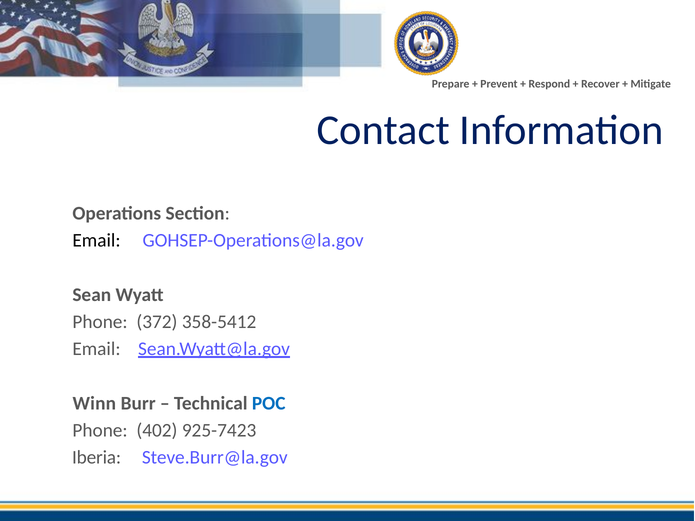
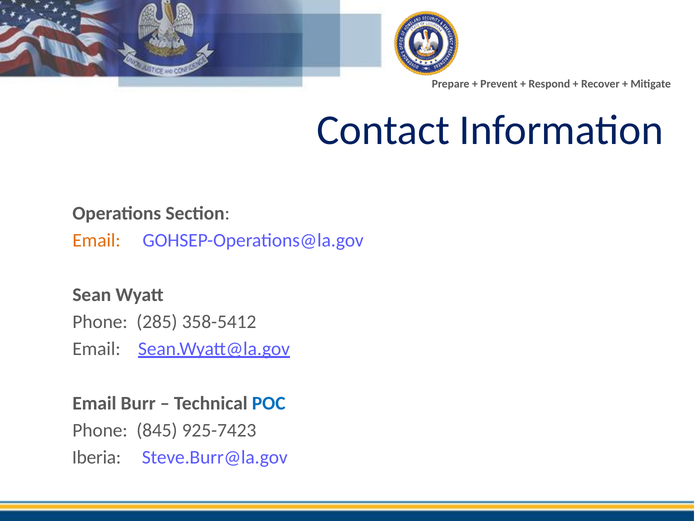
Email colour: black -> orange (96, 240)
372: 372 -> 285 (157, 322)
Winn: Winn -> Email (94, 403)
402: 402 -> 845 (157, 430)
